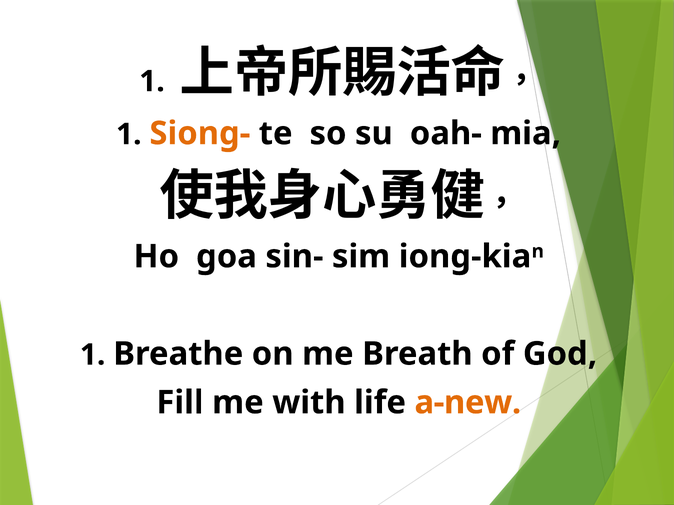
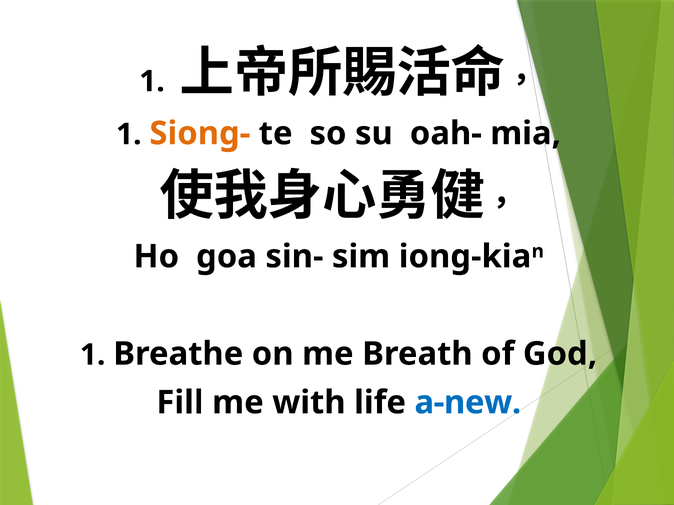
a-new colour: orange -> blue (468, 403)
